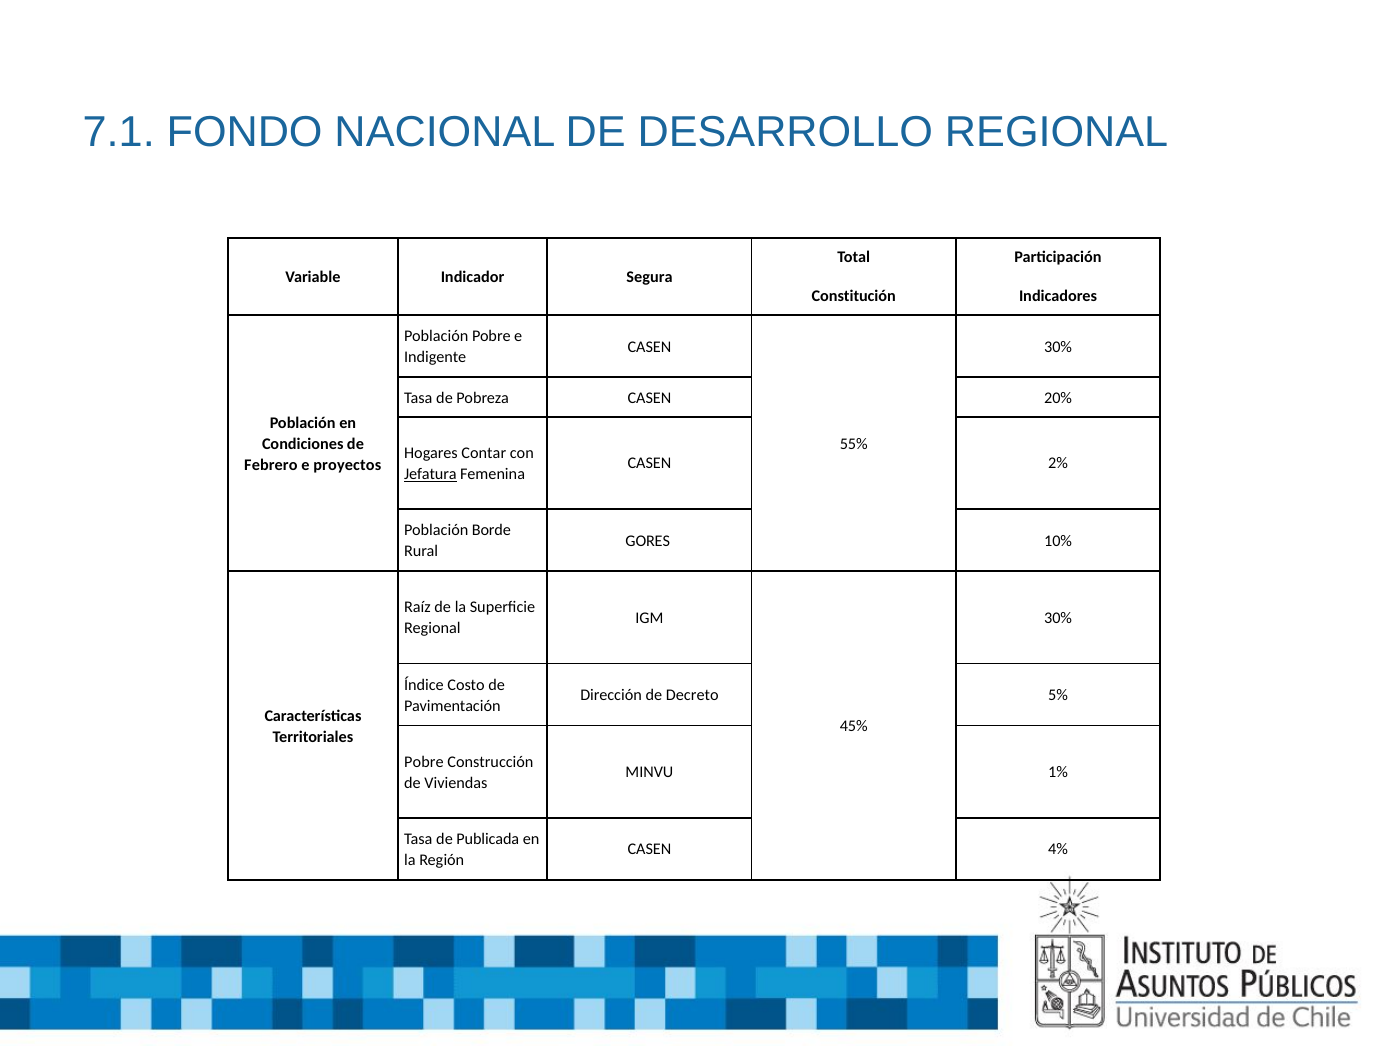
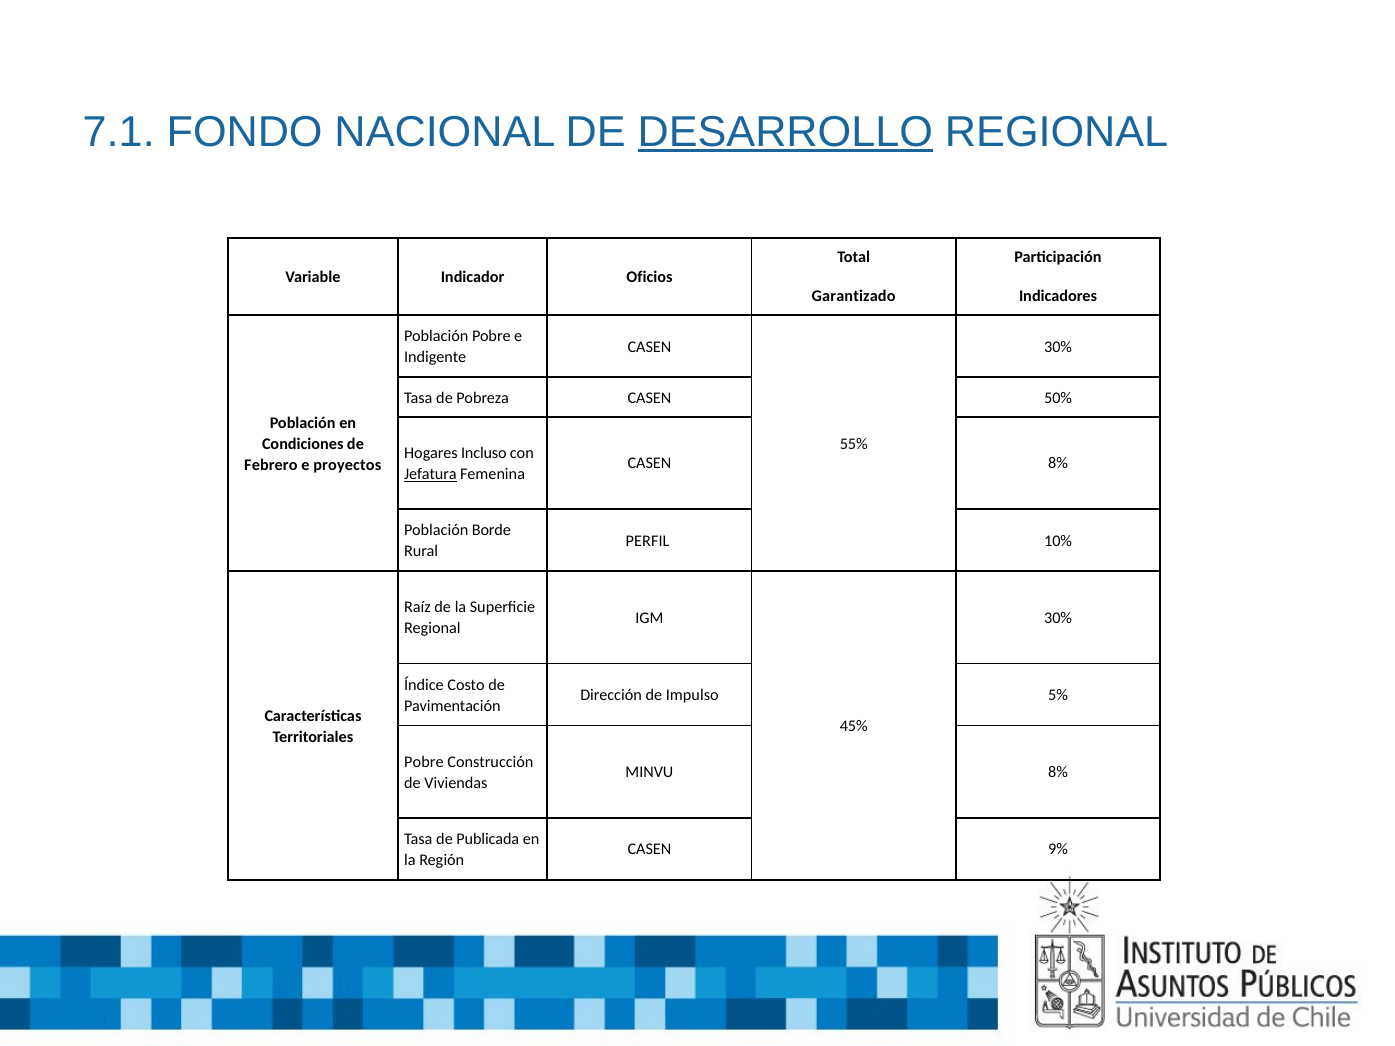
DESARROLLO underline: none -> present (785, 132)
Segura: Segura -> Oficios (649, 277)
Constitución: Constitución -> Garantizado (854, 296)
20%: 20% -> 50% (1058, 398)
Contar: Contar -> Incluso (484, 453)
CASEN 2%: 2% -> 8% (1058, 464)
GORES: GORES -> PERFIL (648, 541)
Decreto: Decreto -> Impulso (692, 695)
MINVU 1%: 1% -> 8% (1058, 773)
4%: 4% -> 9% (1058, 850)
